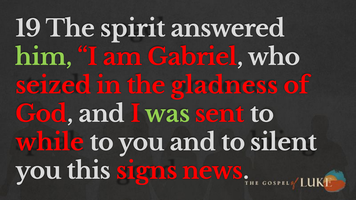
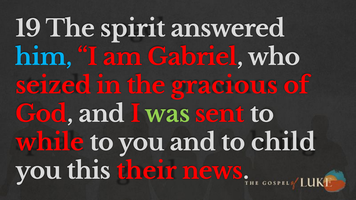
him colour: light green -> light blue (44, 57)
gladness: gladness -> gracious (224, 86)
silent: silent -> child (283, 143)
signs: signs -> their (147, 171)
